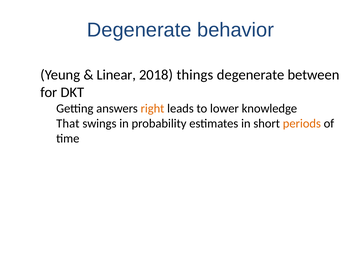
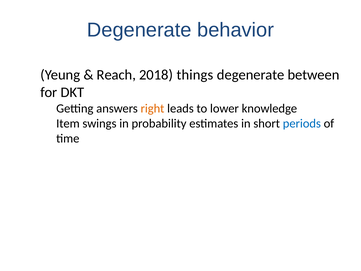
Linear: Linear -> Reach (116, 75)
That: That -> Item (68, 123)
periods colour: orange -> blue (302, 123)
